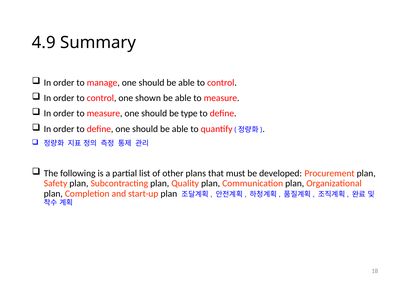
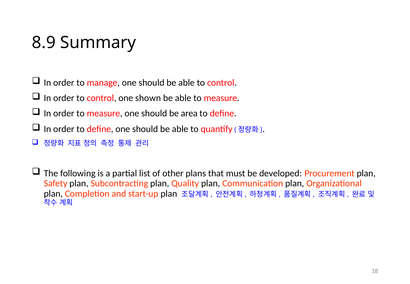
4.9: 4.9 -> 8.9 (44, 42)
type: type -> area (189, 113)
